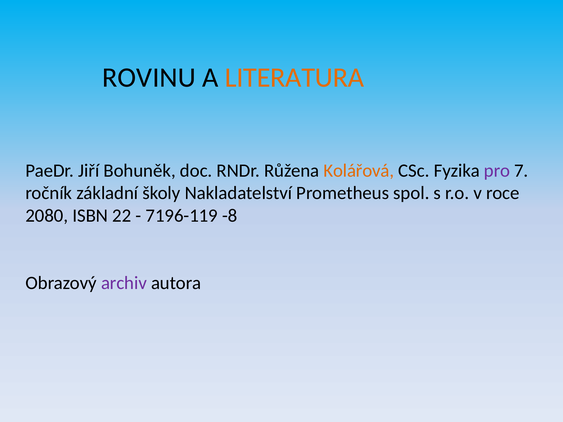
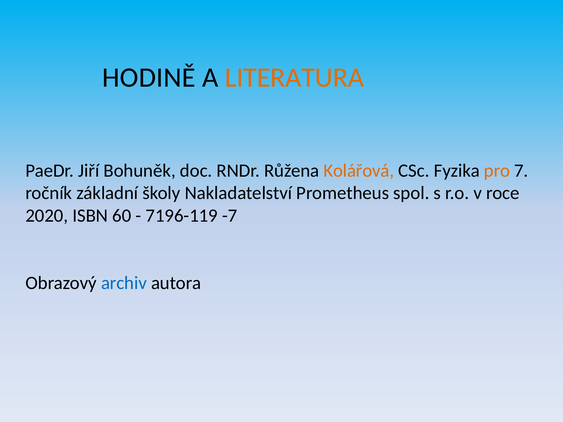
ROVINU: ROVINU -> HODINĚ (149, 78)
pro colour: purple -> orange (497, 171)
2080: 2080 -> 2020 (47, 216)
22: 22 -> 60 (122, 216)
-8: -8 -> -7 (230, 216)
archiv colour: purple -> blue (124, 283)
